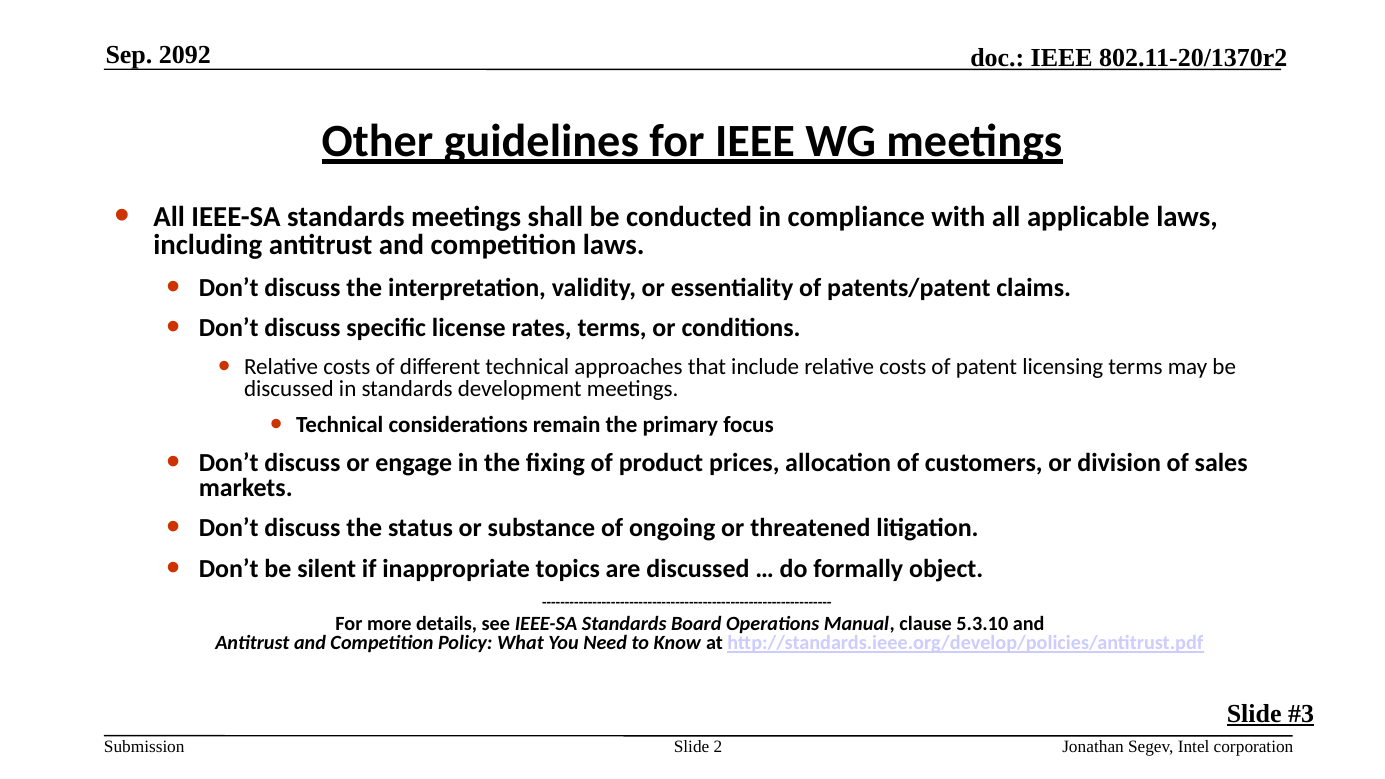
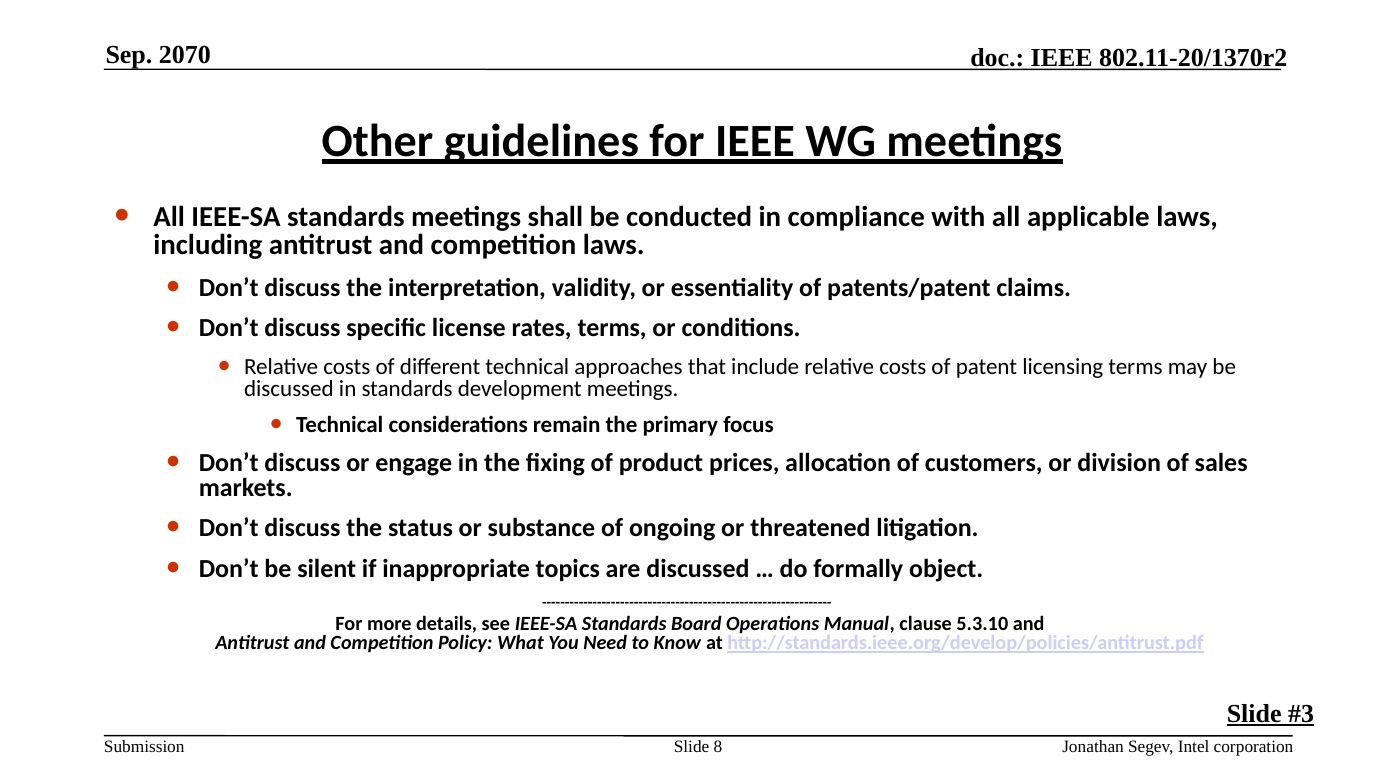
2092: 2092 -> 2070 (185, 55)
2: 2 -> 8 (718, 747)
